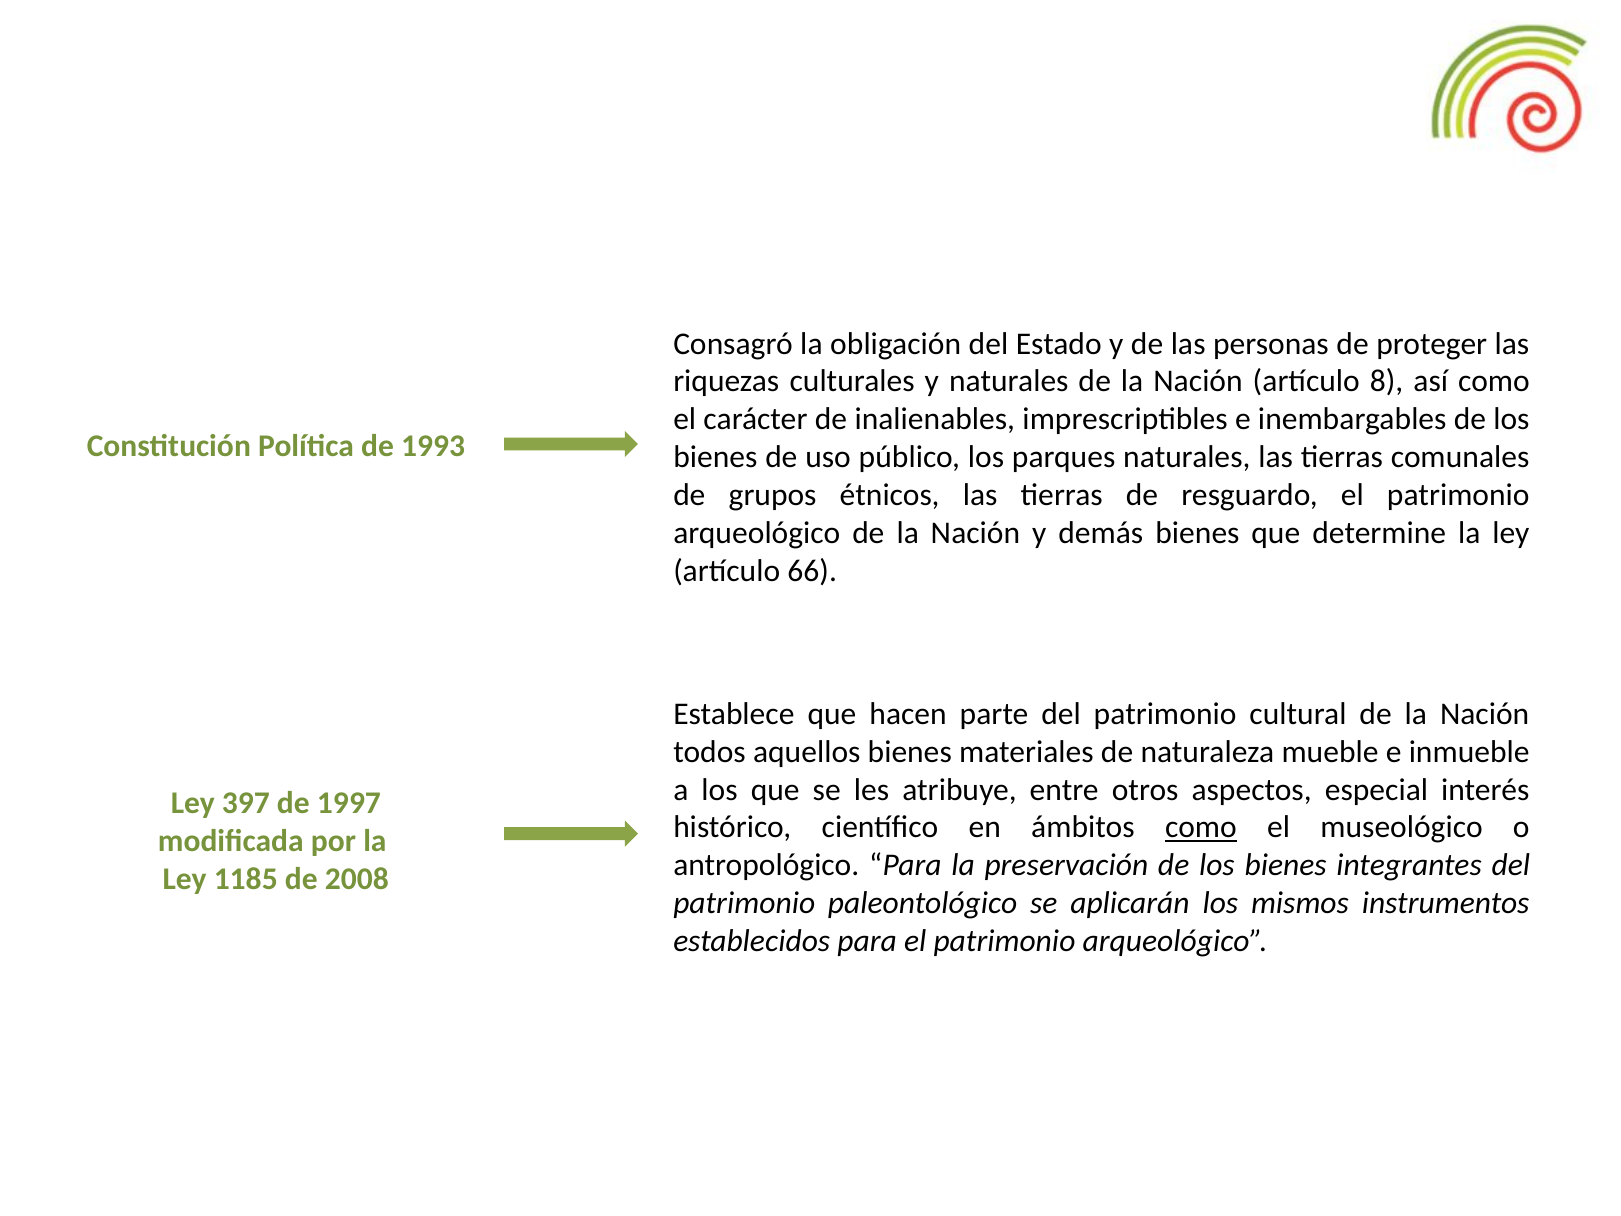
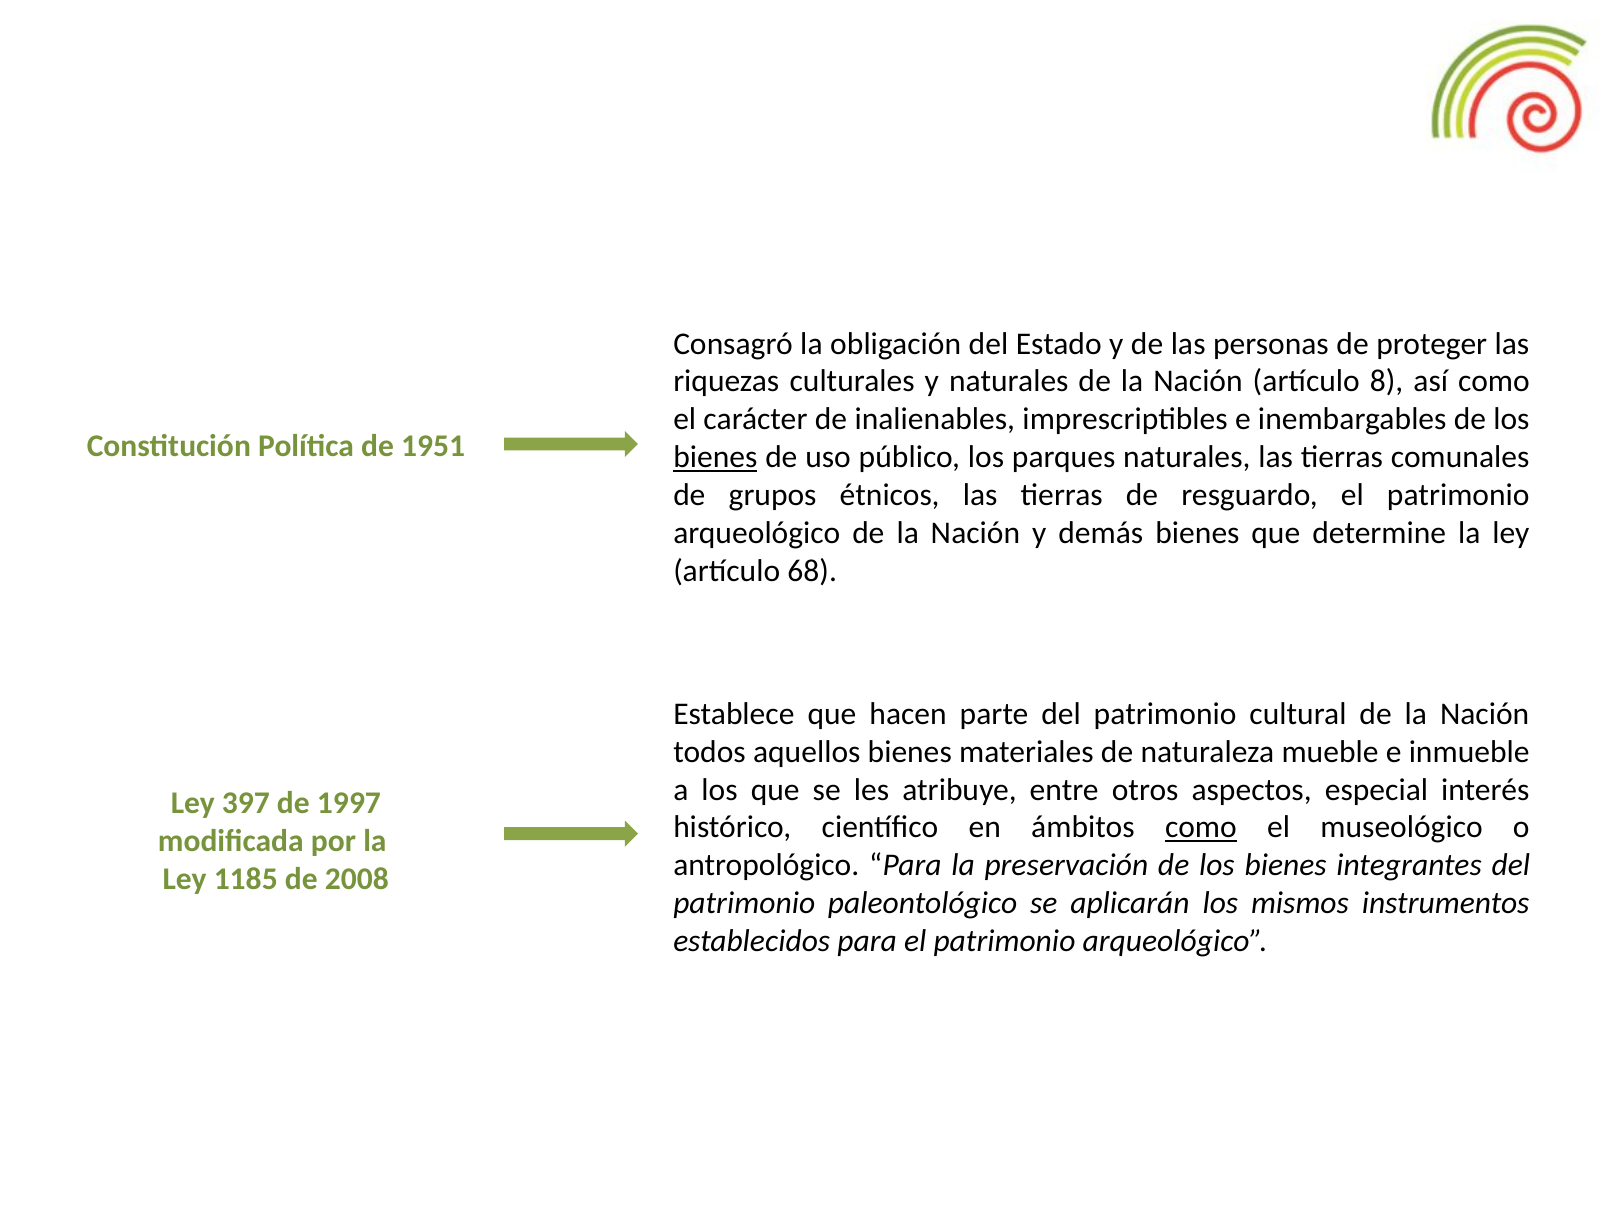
1993: 1993 -> 1951 (433, 446)
bienes underline: none -> present (715, 457)
66: 66 -> 68 (812, 571)
